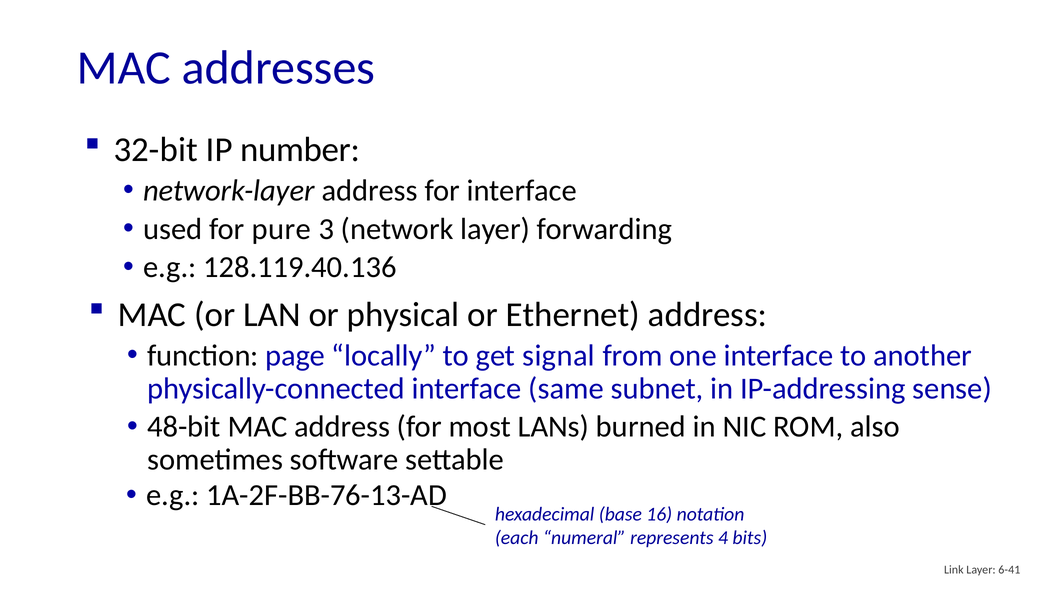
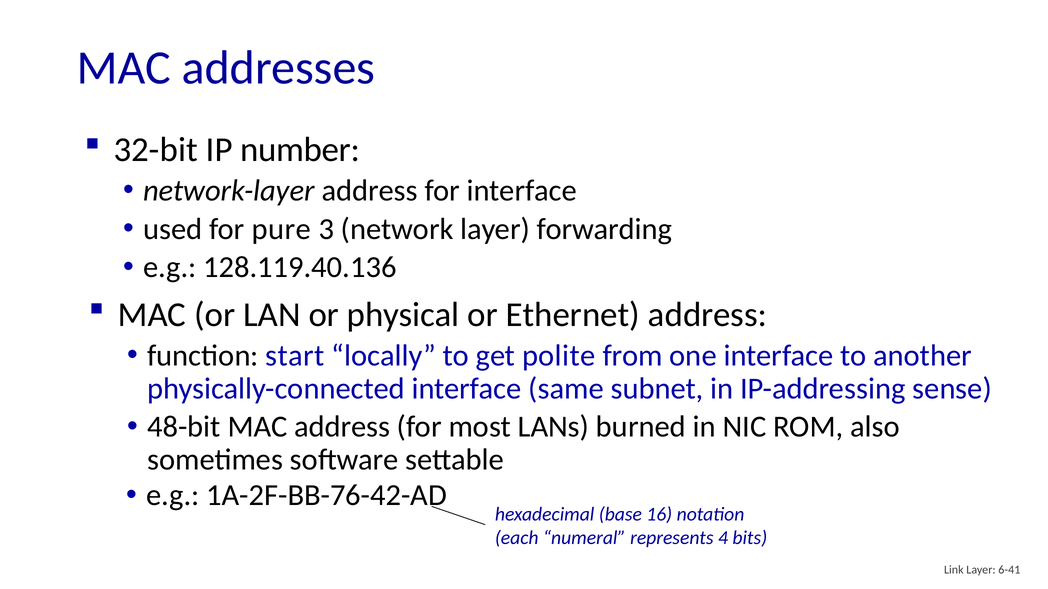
page: page -> start (295, 356)
signal: signal -> polite (559, 356)
1A-2F-BB-76-13-AD: 1A-2F-BB-76-13-AD -> 1A-2F-BB-76-42-AD (327, 496)
